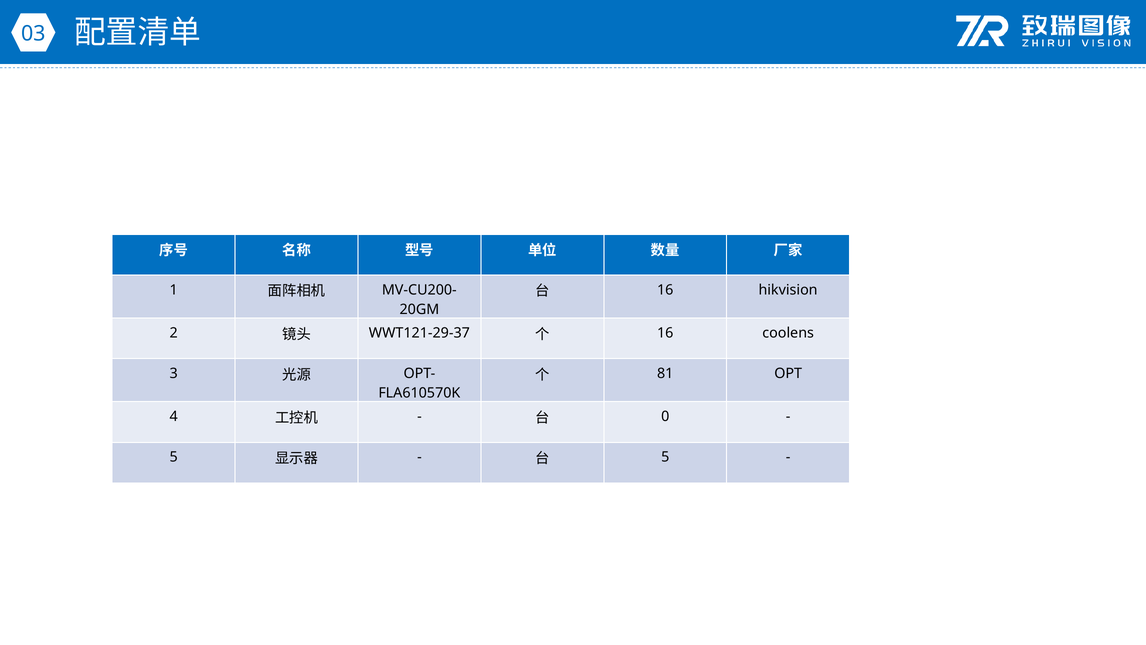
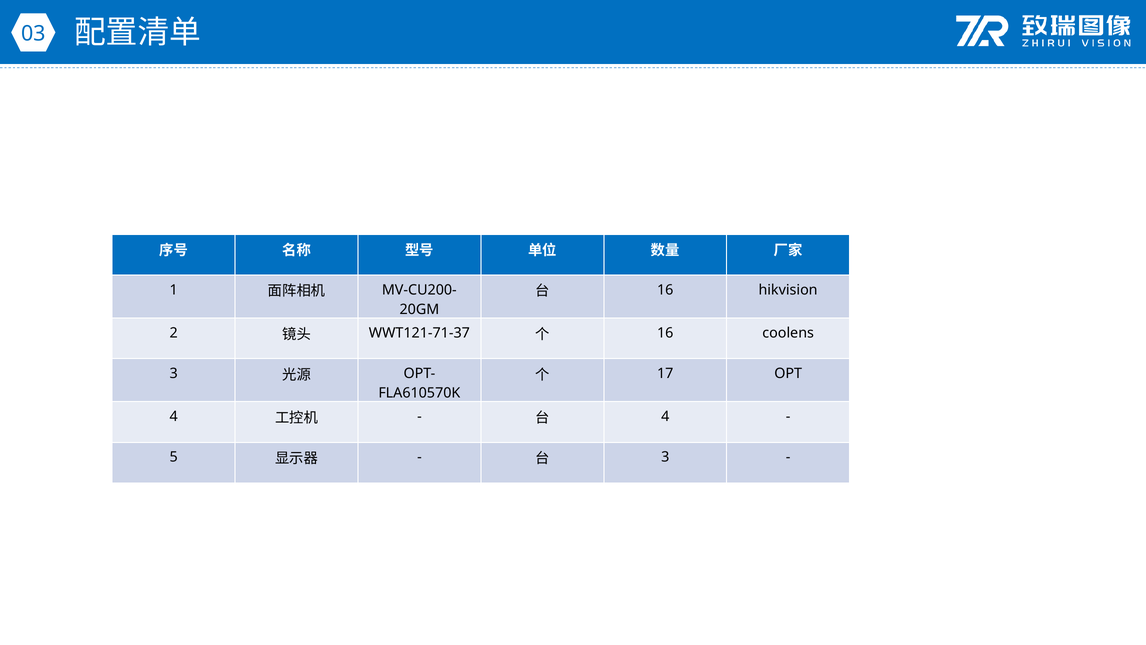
WWT121-29-37: WWT121-29-37 -> WWT121-71-37 (419, 333)
81: 81 -> 17 (665, 373)
0: 0 -> 4 (665, 416)
5: 5 -> 3 (665, 457)
